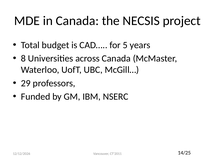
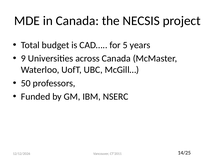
8: 8 -> 9 (23, 58)
29: 29 -> 50 (26, 83)
